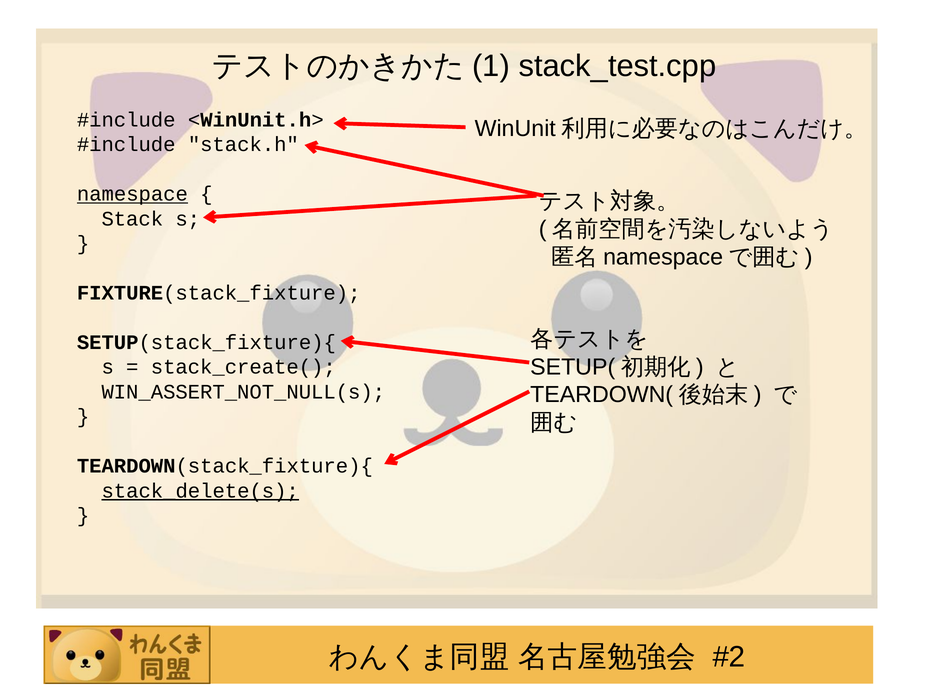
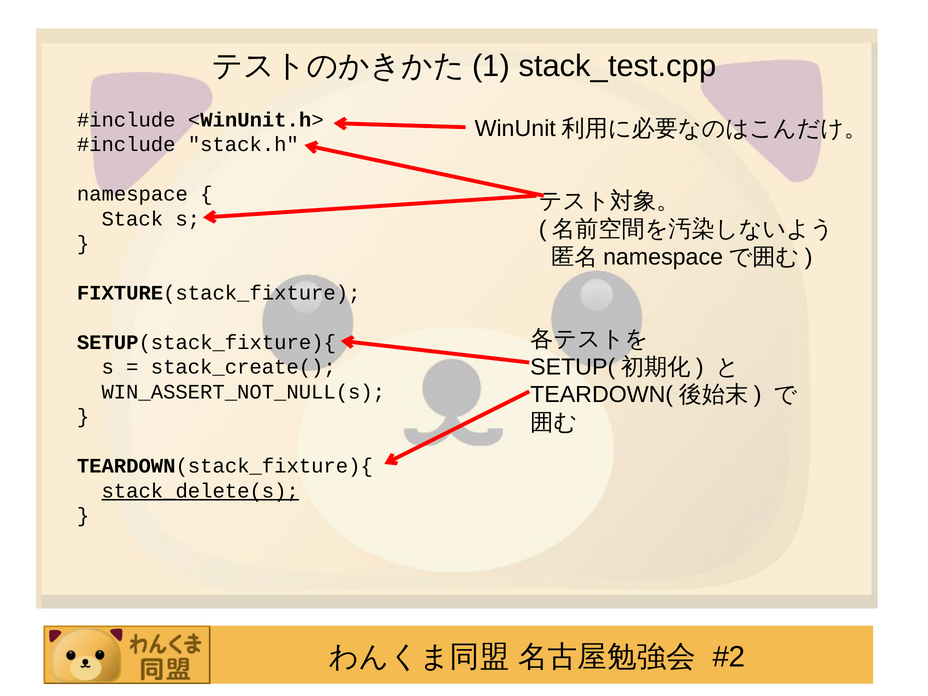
namespace underline: present -> none (132, 194)
